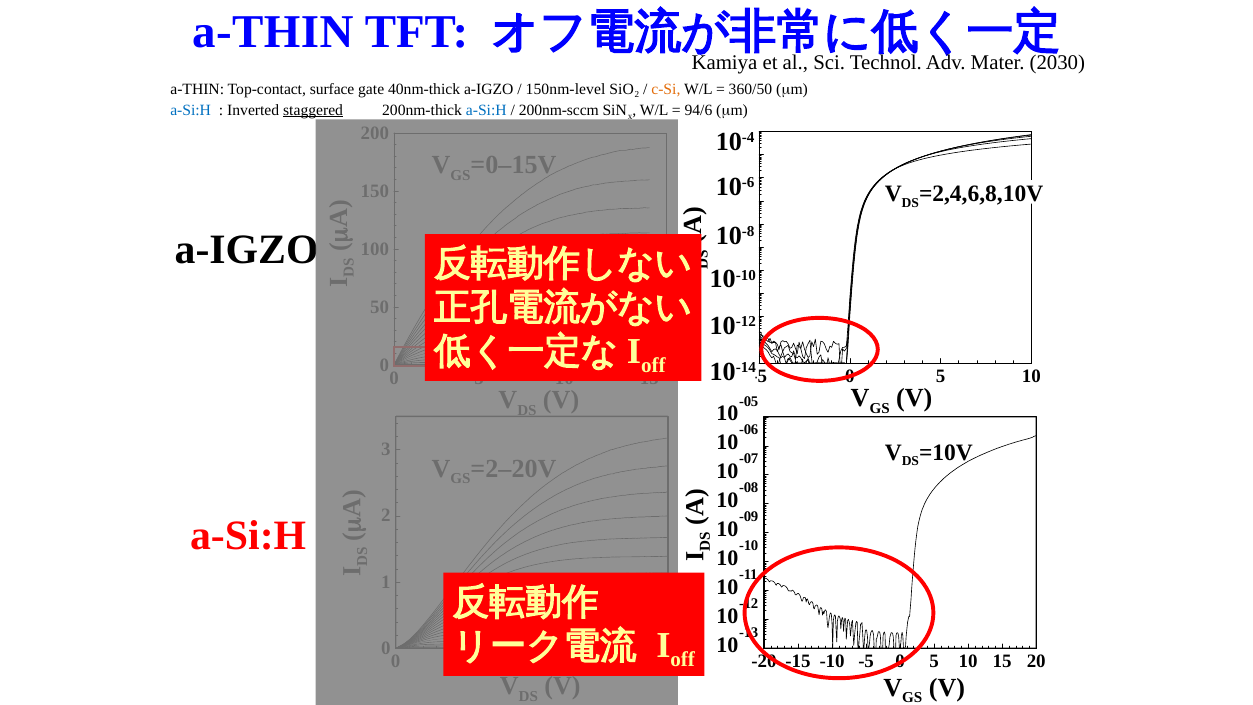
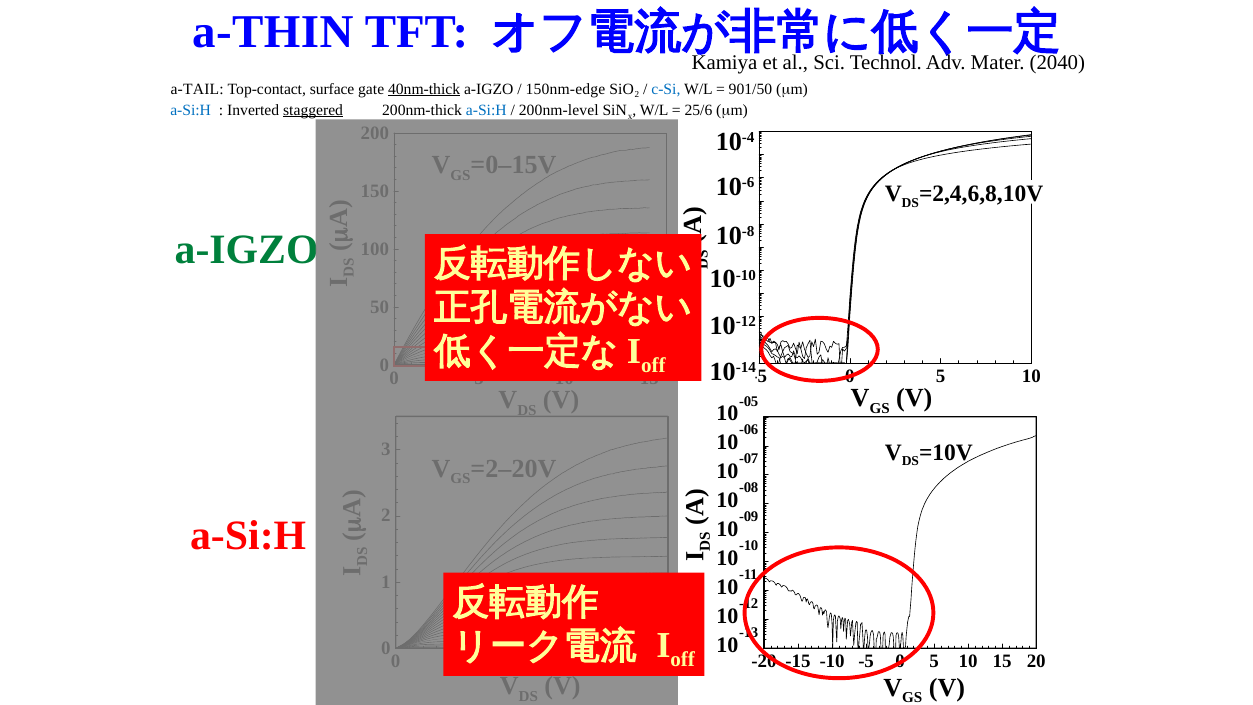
2030: 2030 -> 2040 (1057, 62)
a-THIN: a-THIN -> a-TAIL (197, 89)
40nm-thick underline: none -> present (424, 89)
150nm-level: 150nm-level -> 150nm-edge (566, 89)
c-Si colour: orange -> blue (666, 89)
360/50: 360/50 -> 901/50 (750, 89)
200nm-sccm: 200nm-sccm -> 200nm-level (559, 110)
94/6: 94/6 -> 25/6 (698, 110)
a-IGZO colour: black -> green (247, 249)
